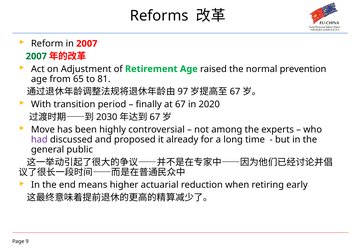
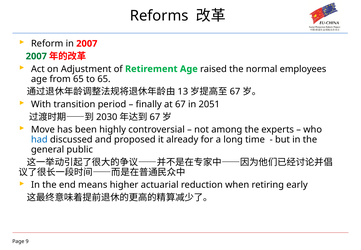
prevention: prevention -> employees (303, 69)
to 81: 81 -> 65 (104, 79)
97: 97 -> 13 (183, 92)
2020: 2020 -> 2051 (209, 104)
had colour: purple -> blue (39, 140)
